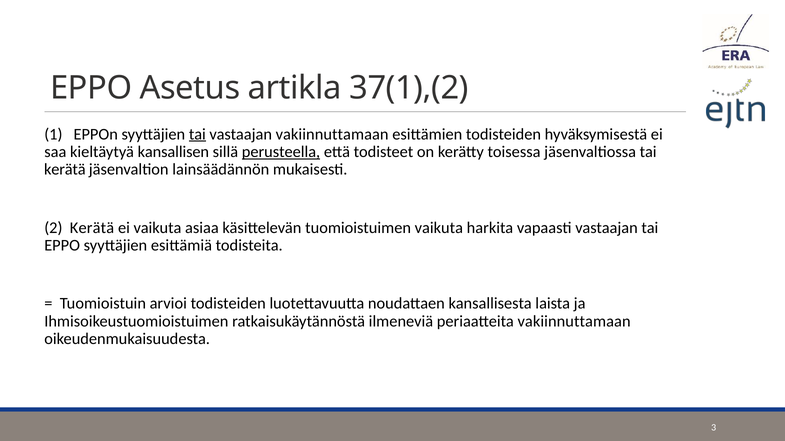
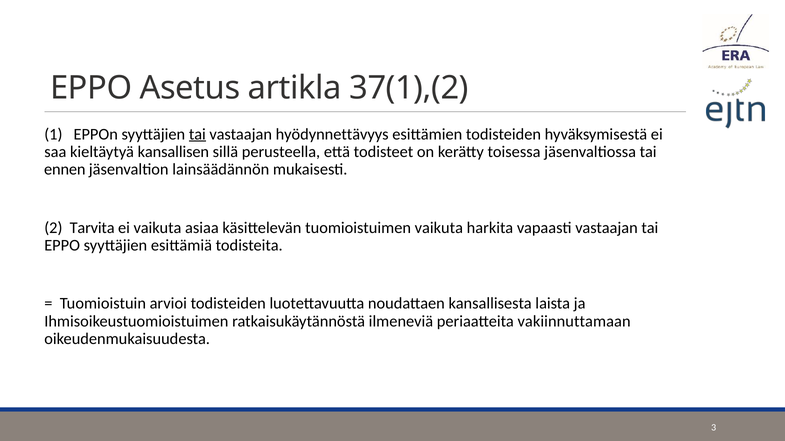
vastaajan vakiinnuttamaan: vakiinnuttamaan -> hyödynnettävyys (332, 134)
perusteella underline: present -> none (281, 152)
kerätä: kerätä -> ennen (65, 170)
2 Kerätä: Kerätä -> Tarvita (92, 228)
